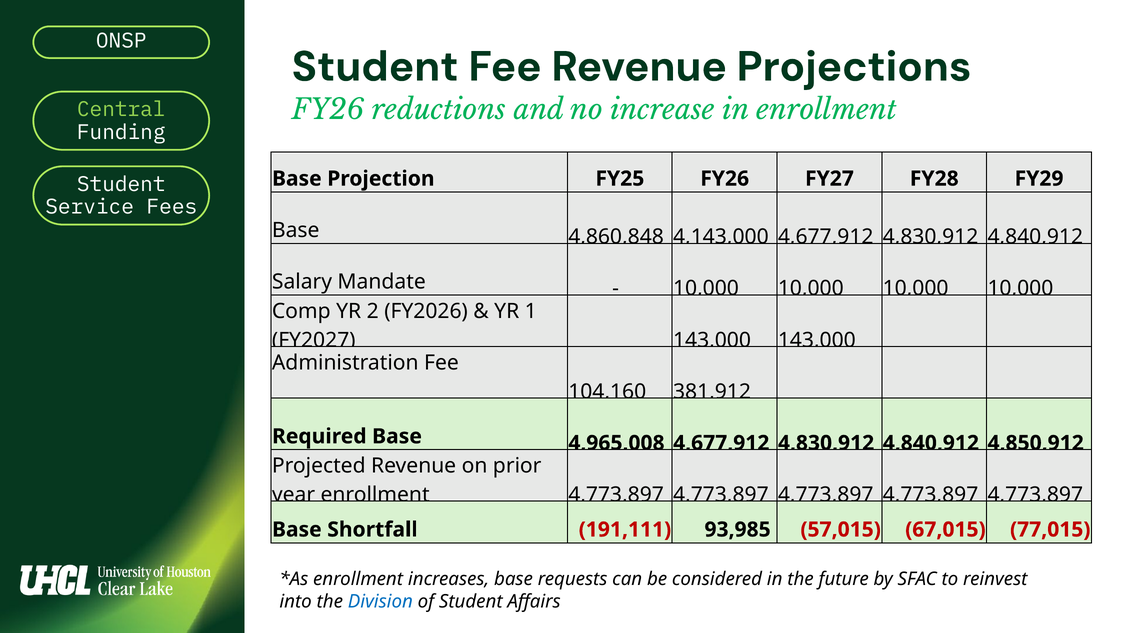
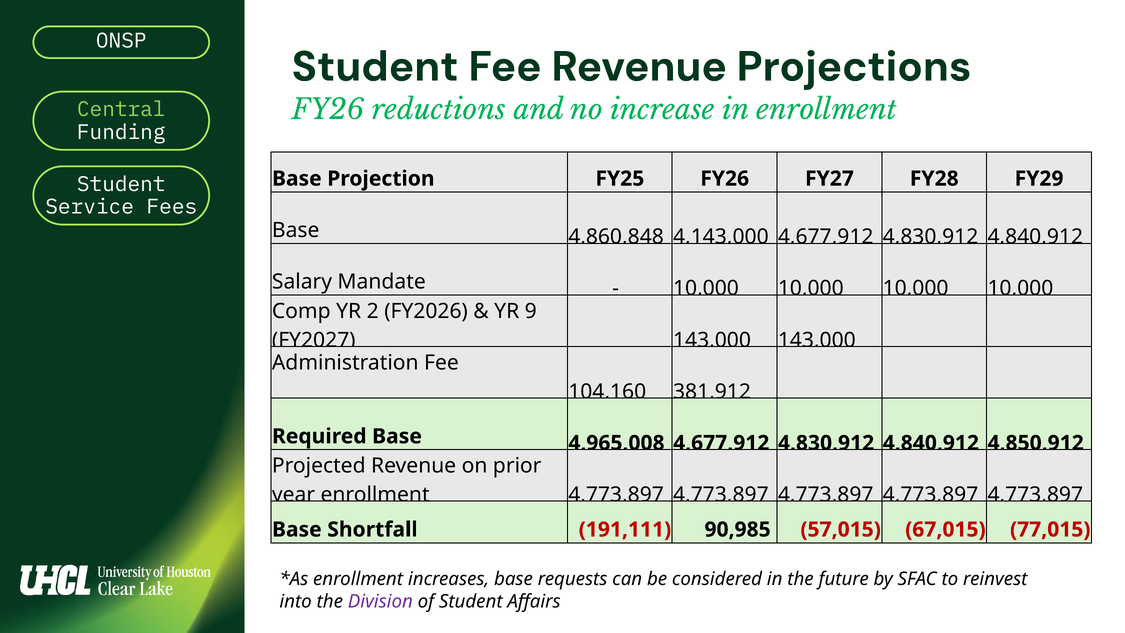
1: 1 -> 9 (531, 311)
93,985: 93,985 -> 90,985 (738, 529)
Division colour: blue -> purple (380, 601)
